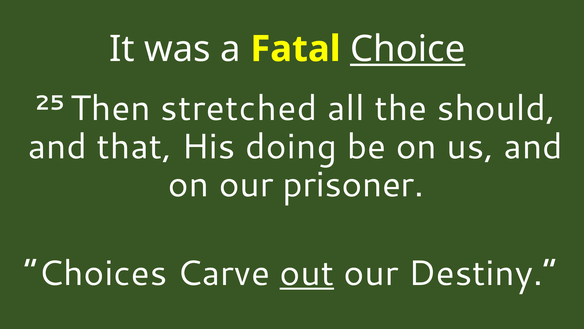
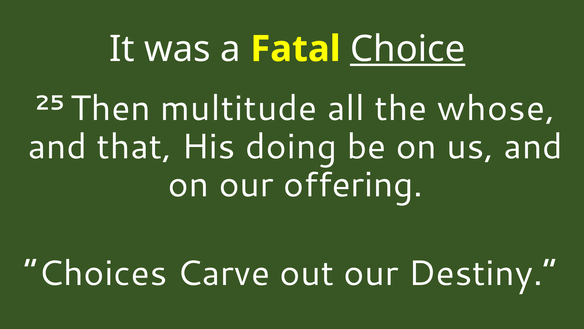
stretched: stretched -> multitude (239, 108)
should: should -> whose (496, 108)
prisoner: prisoner -> offering (353, 185)
out underline: present -> none (307, 273)
